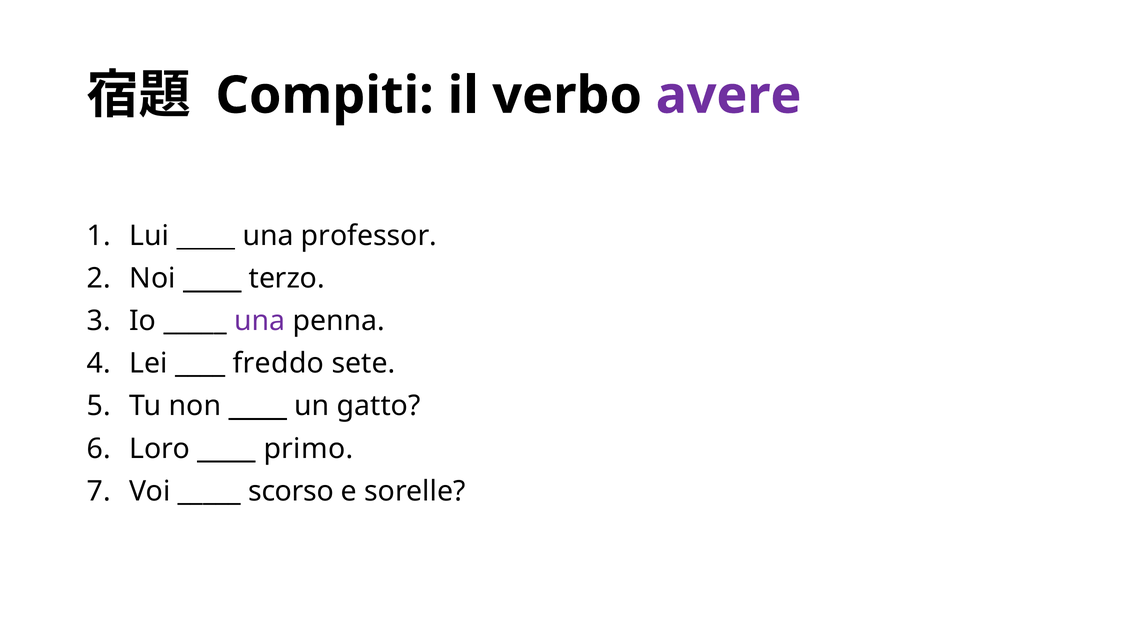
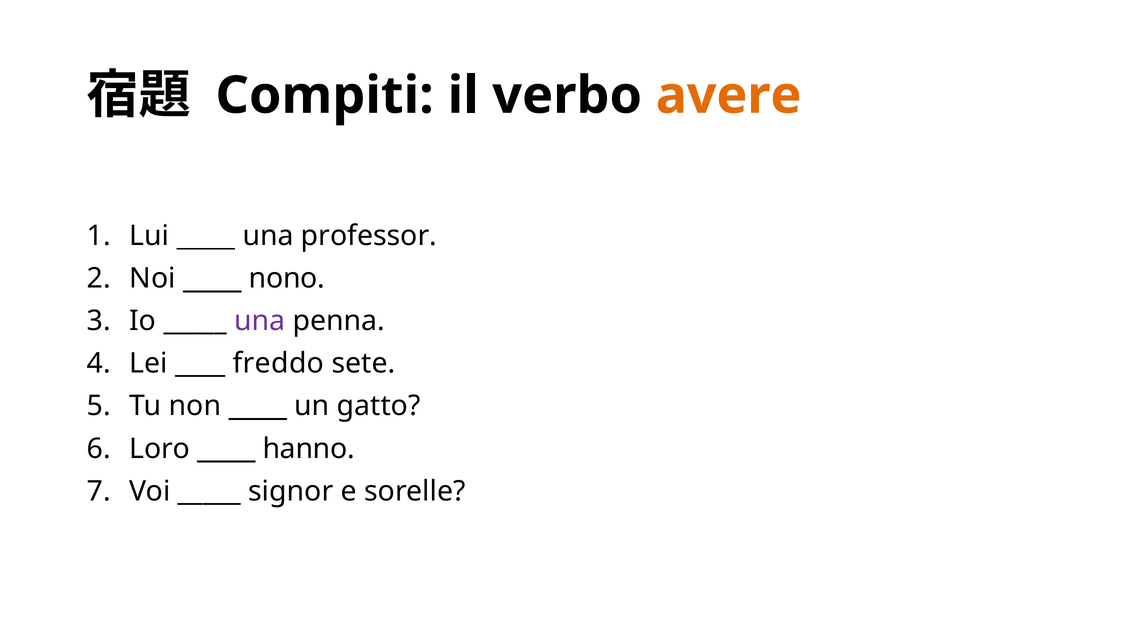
avere colour: purple -> orange (729, 96)
terzo: terzo -> nono (287, 278)
primo: primo -> hanno (309, 449)
scorso: scorso -> signor (291, 491)
